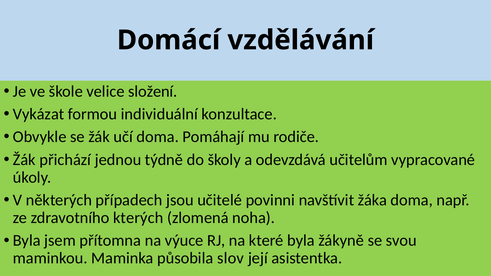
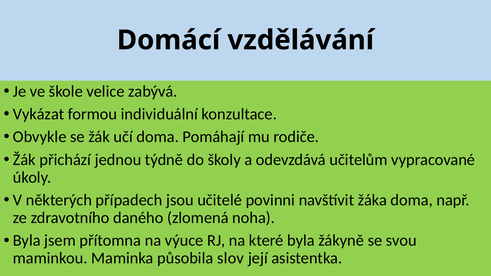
složení: složení -> zabývá (153, 91)
kterých: kterých -> daného (138, 218)
